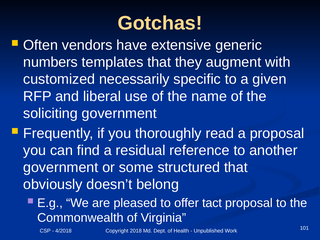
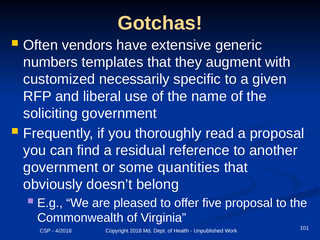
structured: structured -> quantities (189, 167)
tact: tact -> five (212, 203)
